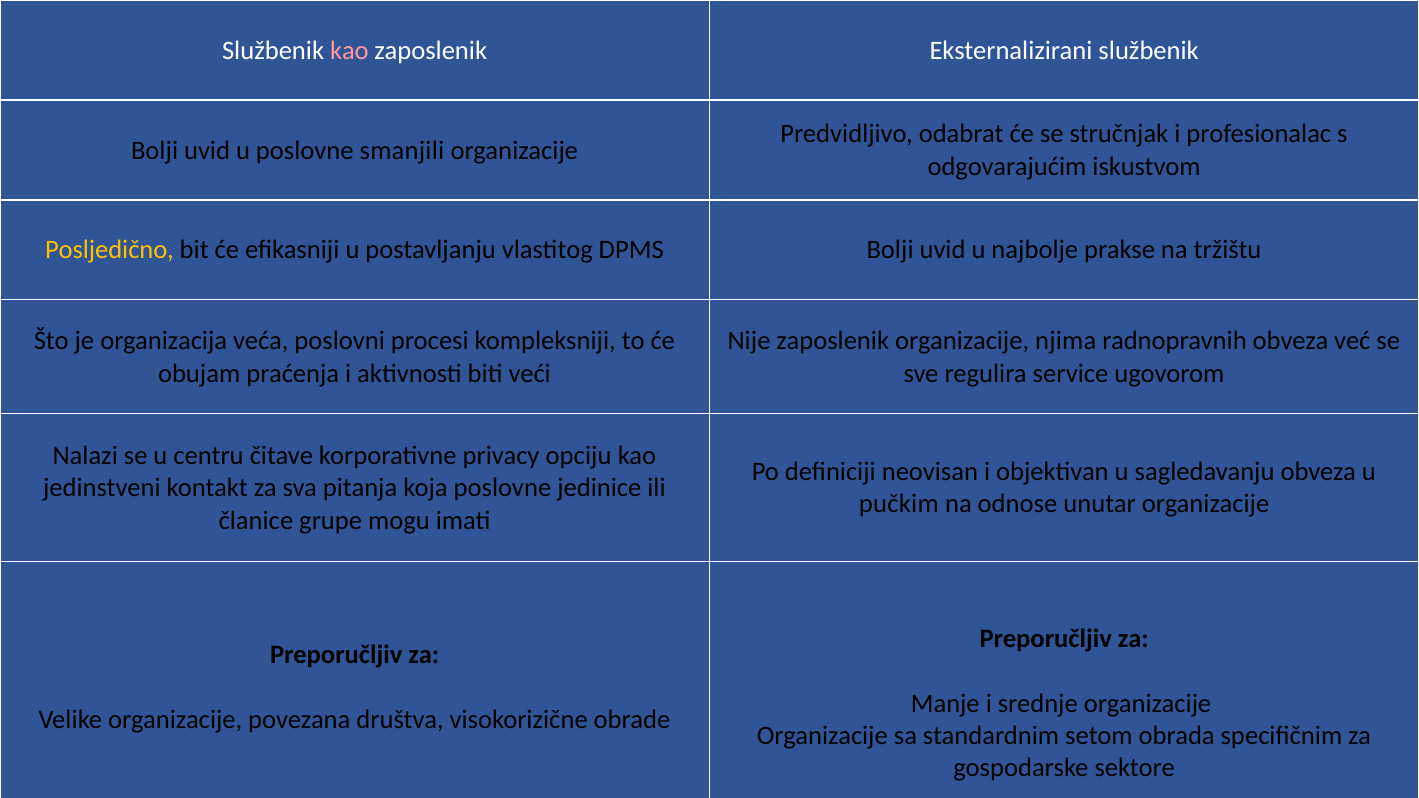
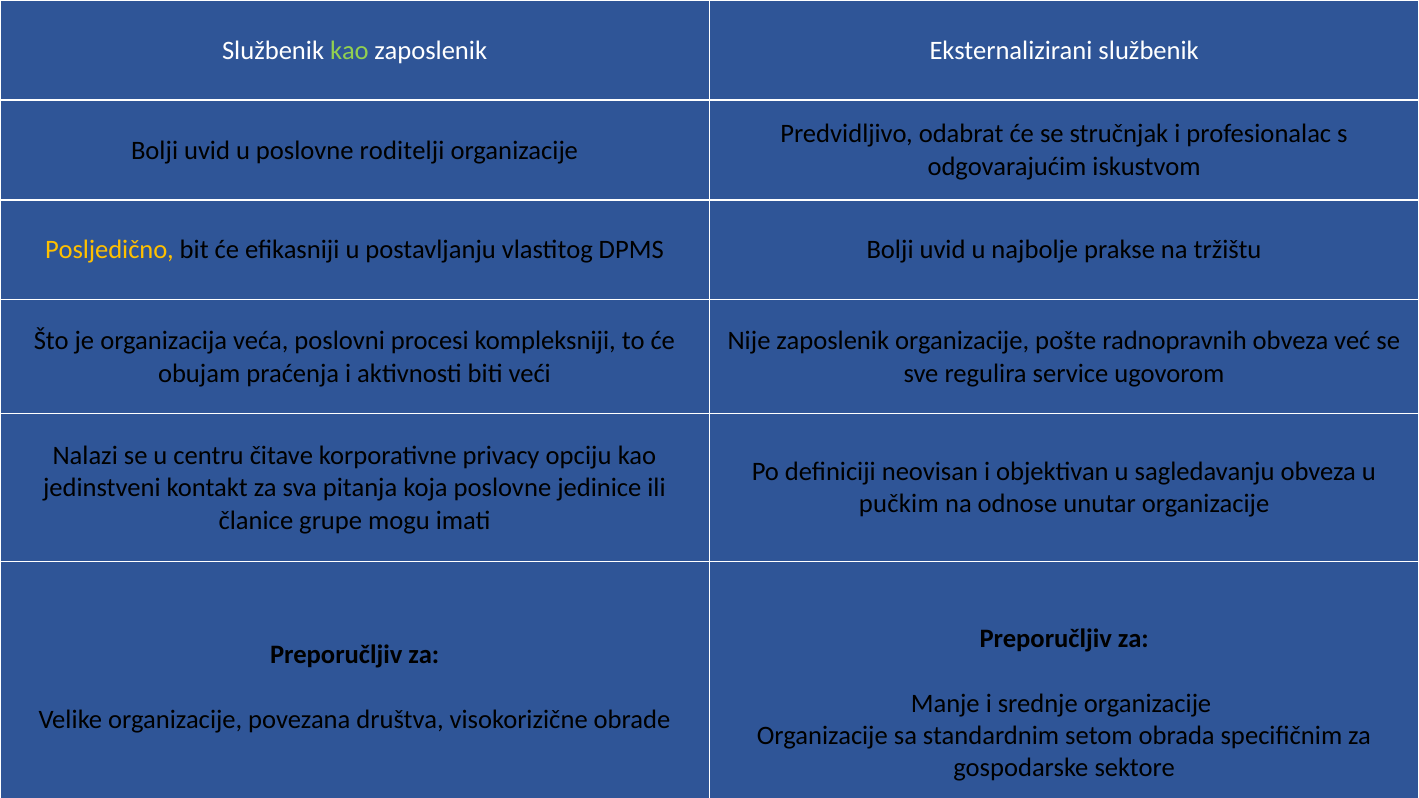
kao colour: pink -> light green (349, 50)
smanjili: smanjili -> roditelji (402, 150)
njima: njima -> pošte (1066, 341)
